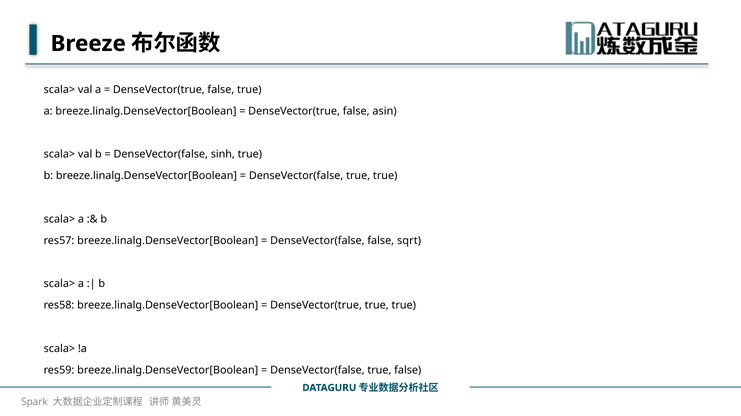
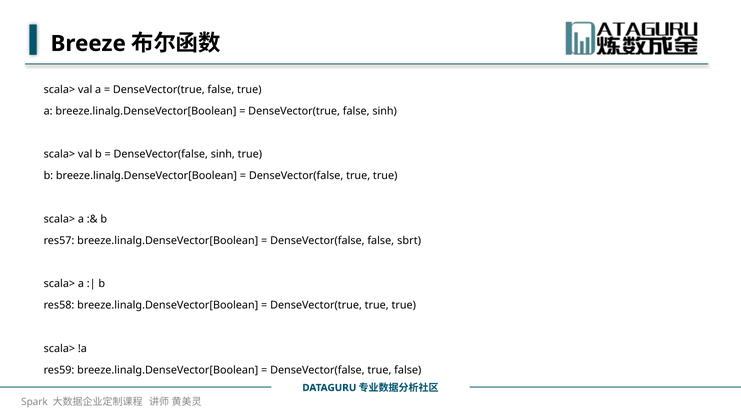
false asin: asin -> sinh (385, 111)
sqrt: sqrt -> sbrt (409, 241)
